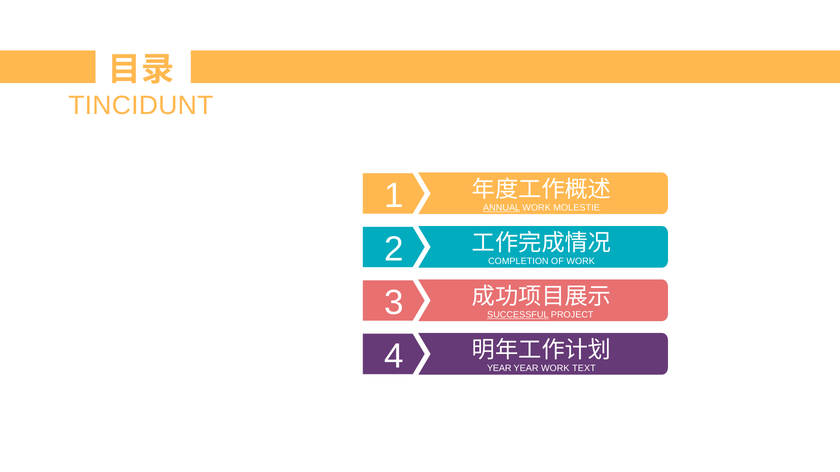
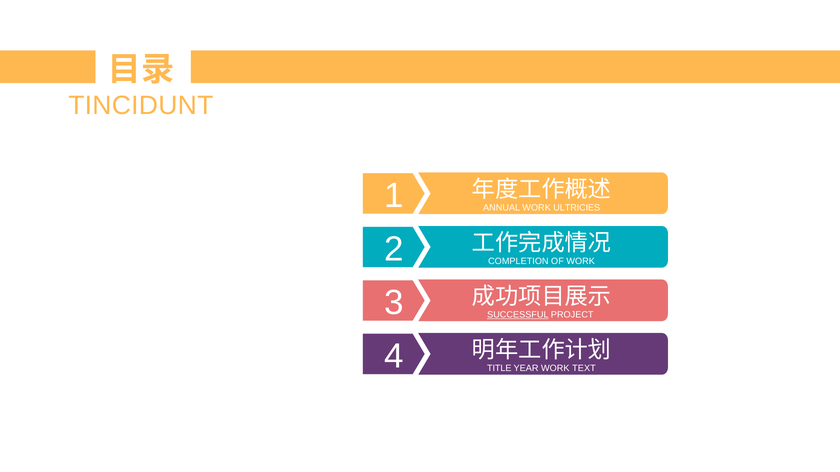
ANNUAL underline: present -> none (502, 208)
MOLESTIE: MOLESTIE -> ULTRICIES (577, 208)
YEAR: YEAR -> TITLE (499, 369)
